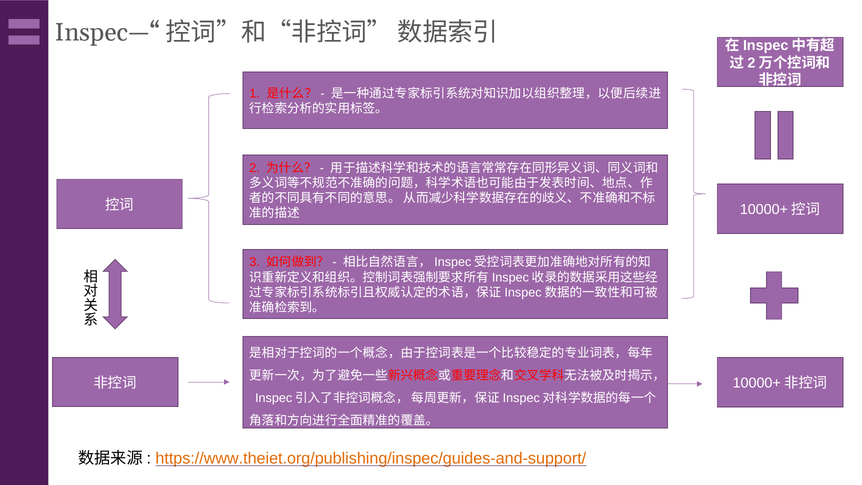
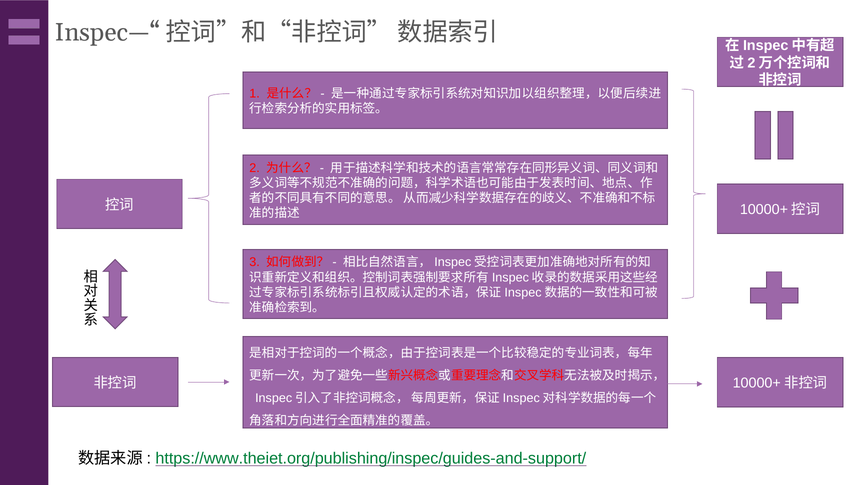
https://www.theiet.org/publishing/inspec/guides-and-support/ colour: orange -> green (371, 459)
